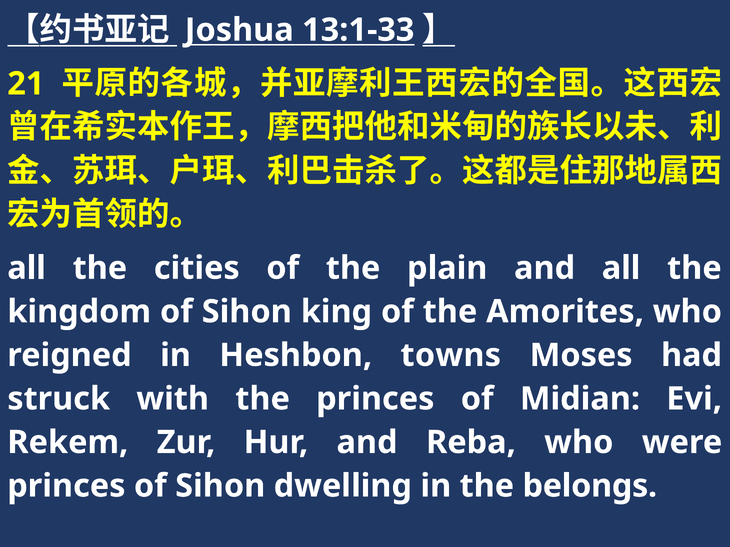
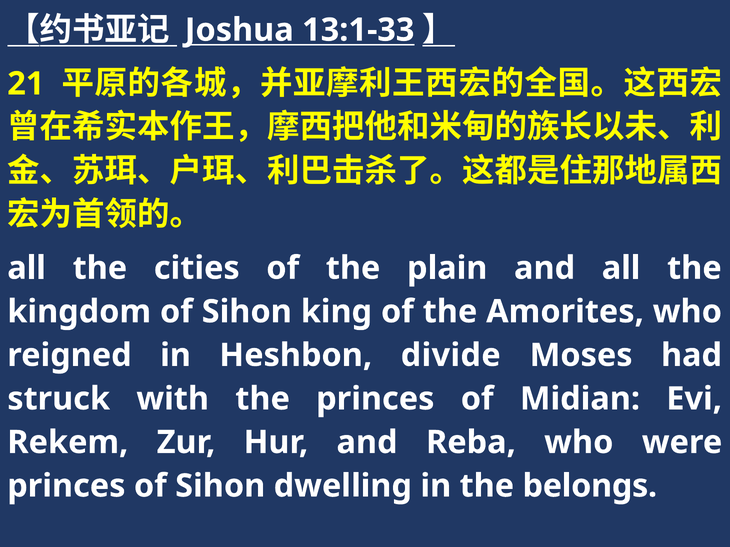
towns: towns -> divide (451, 356)
